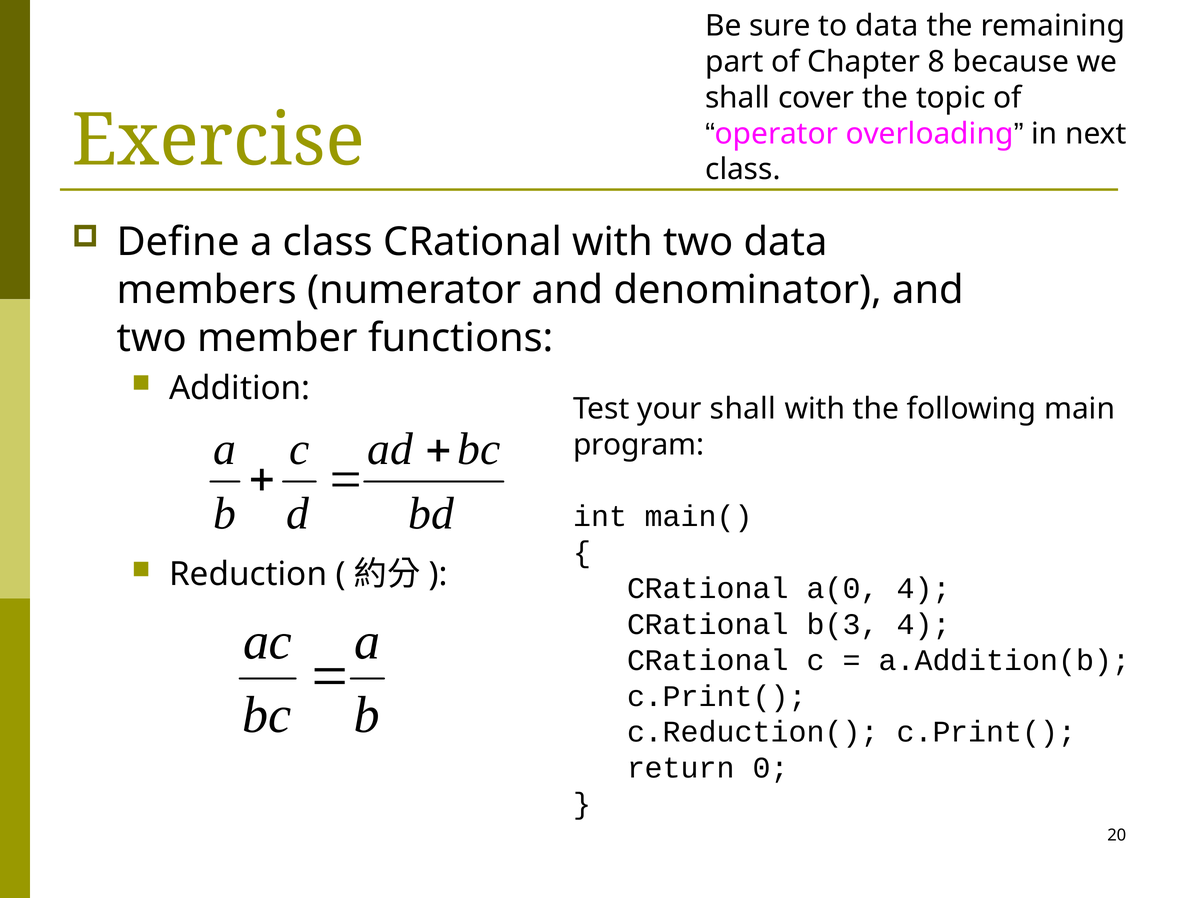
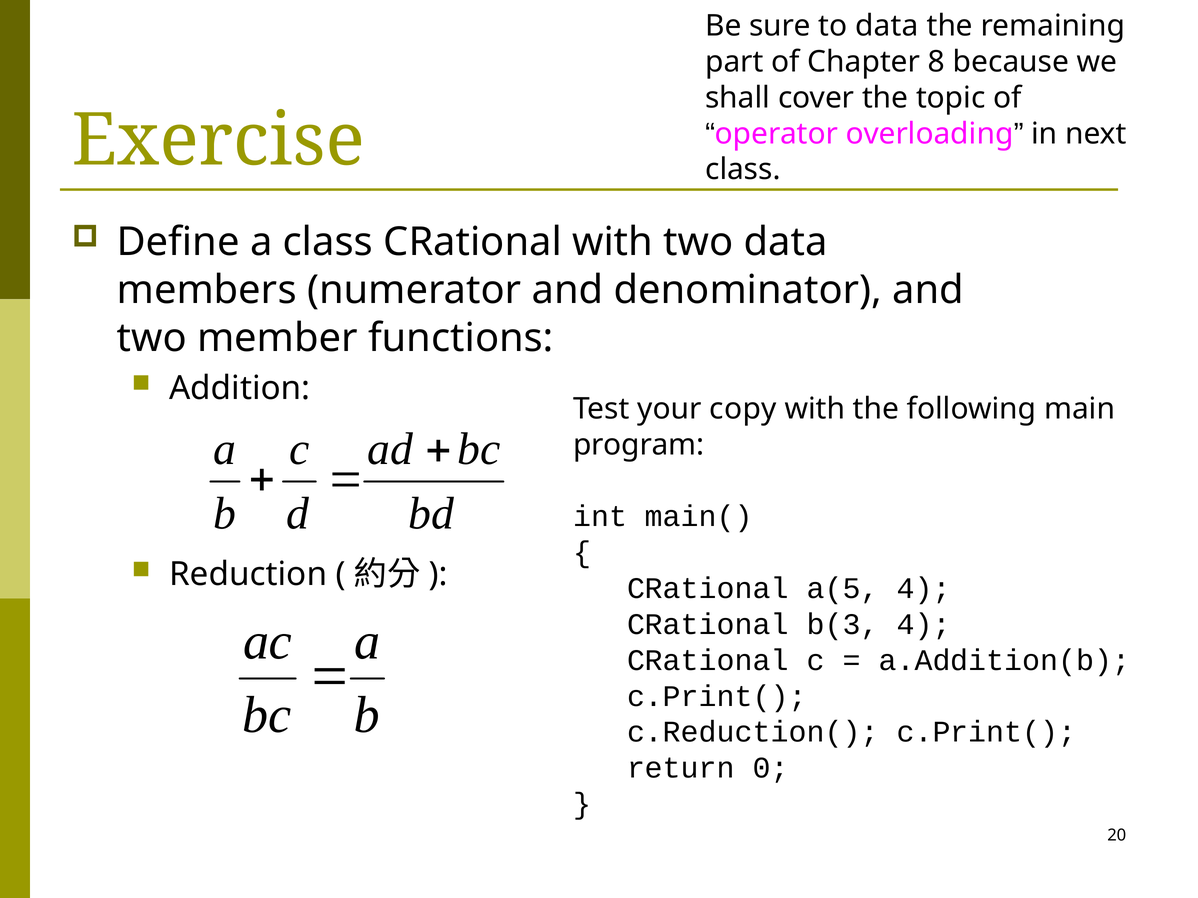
your shall: shall -> copy (743, 409)
a(0: a(0 -> a(5 (843, 589)
